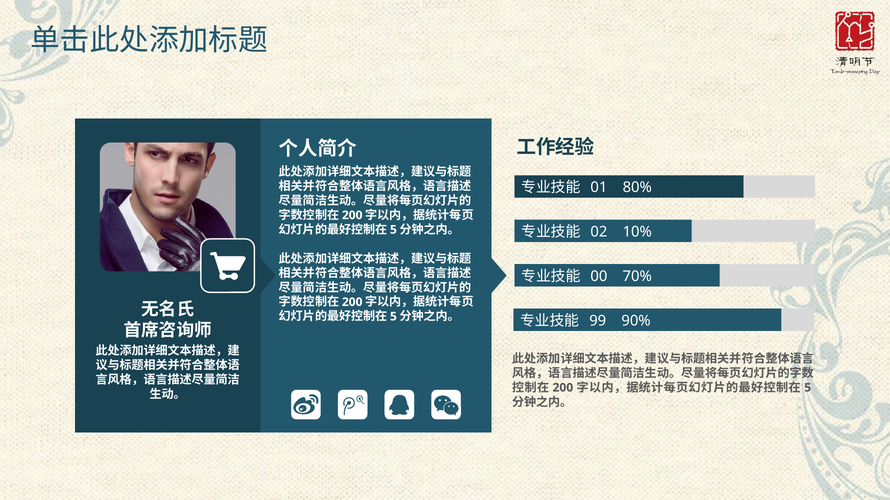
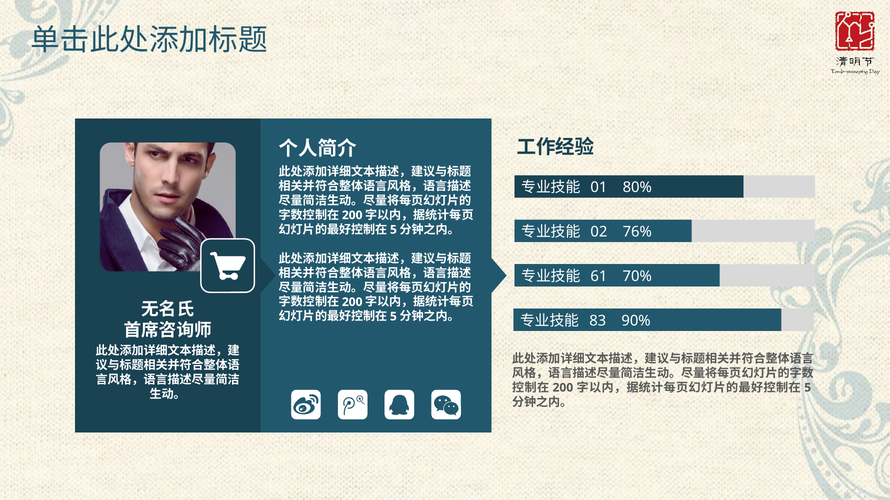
10%: 10% -> 76% (637, 232)
00: 00 -> 61 (599, 277)
99: 99 -> 83 (598, 321)
